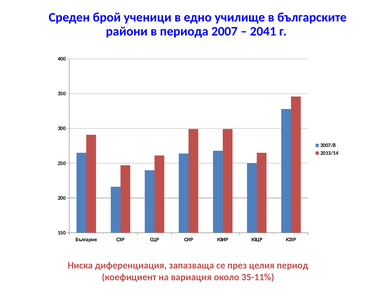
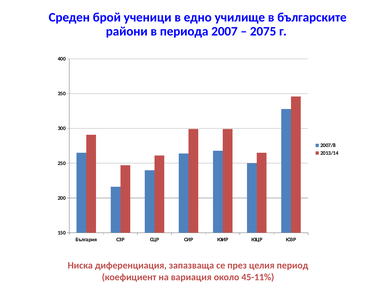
2041: 2041 -> 2075 (263, 31)
35-11%: 35-11% -> 45-11% (258, 277)
